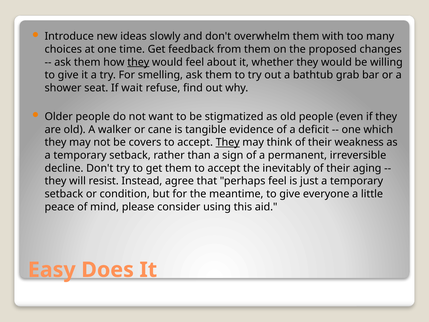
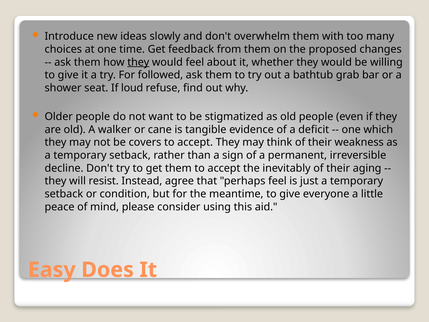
smelling: smelling -> followed (160, 75)
wait: wait -> loud (132, 88)
They underline: present -> none (228, 142)
